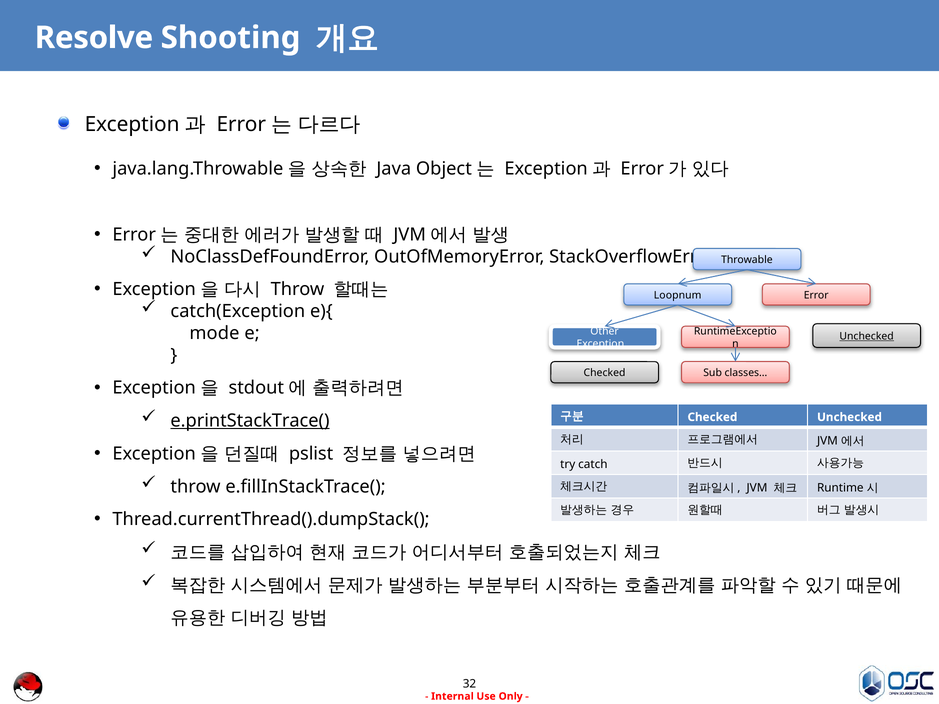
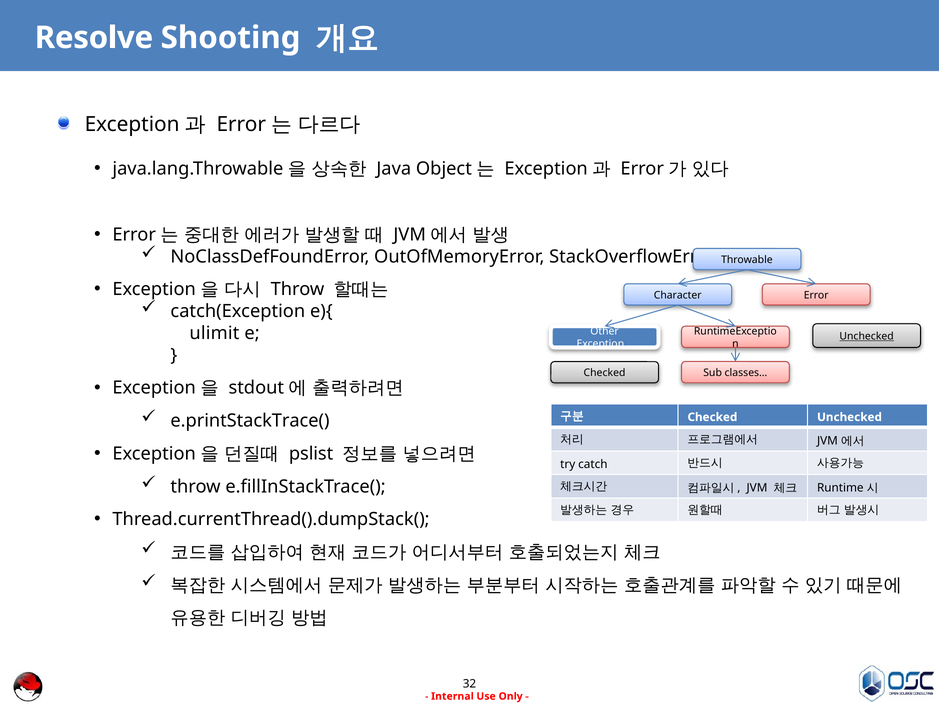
Loopnum: Loopnum -> Character (678, 295)
mode: mode -> ulimit (214, 333)
e.printStackTrace( underline: present -> none (250, 421)
